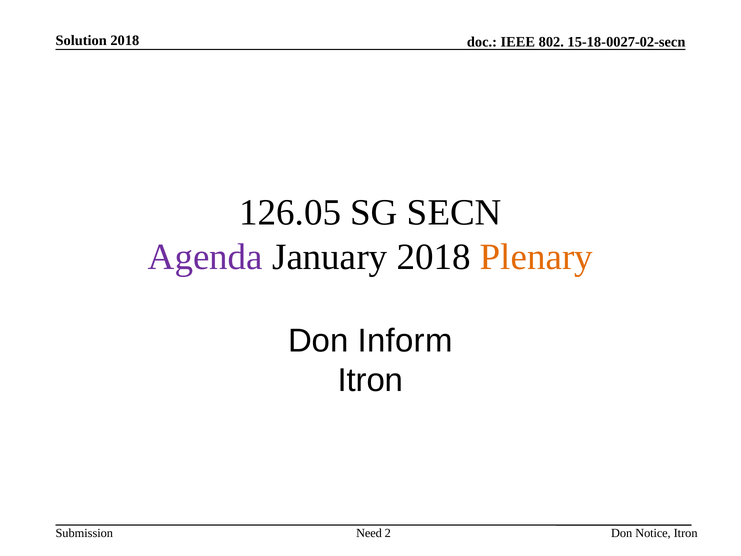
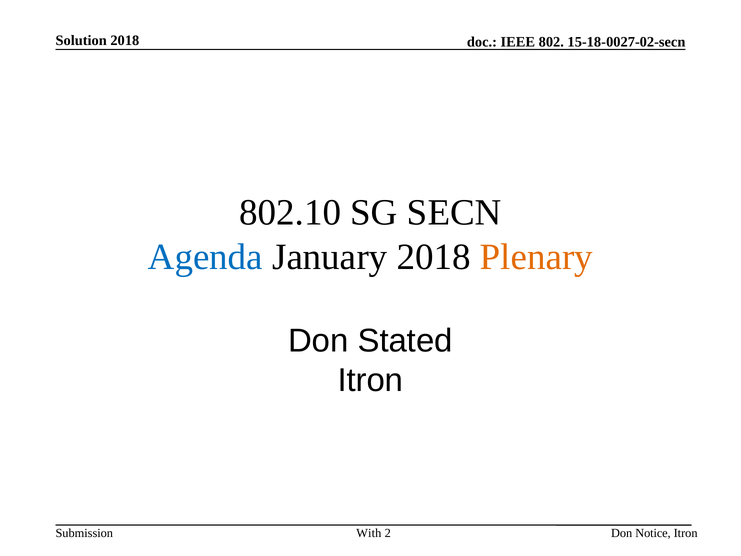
126.05: 126.05 -> 802.10 (290, 213)
Agenda colour: purple -> blue (205, 257)
Inform: Inform -> Stated (405, 341)
Need: Need -> With (369, 533)
